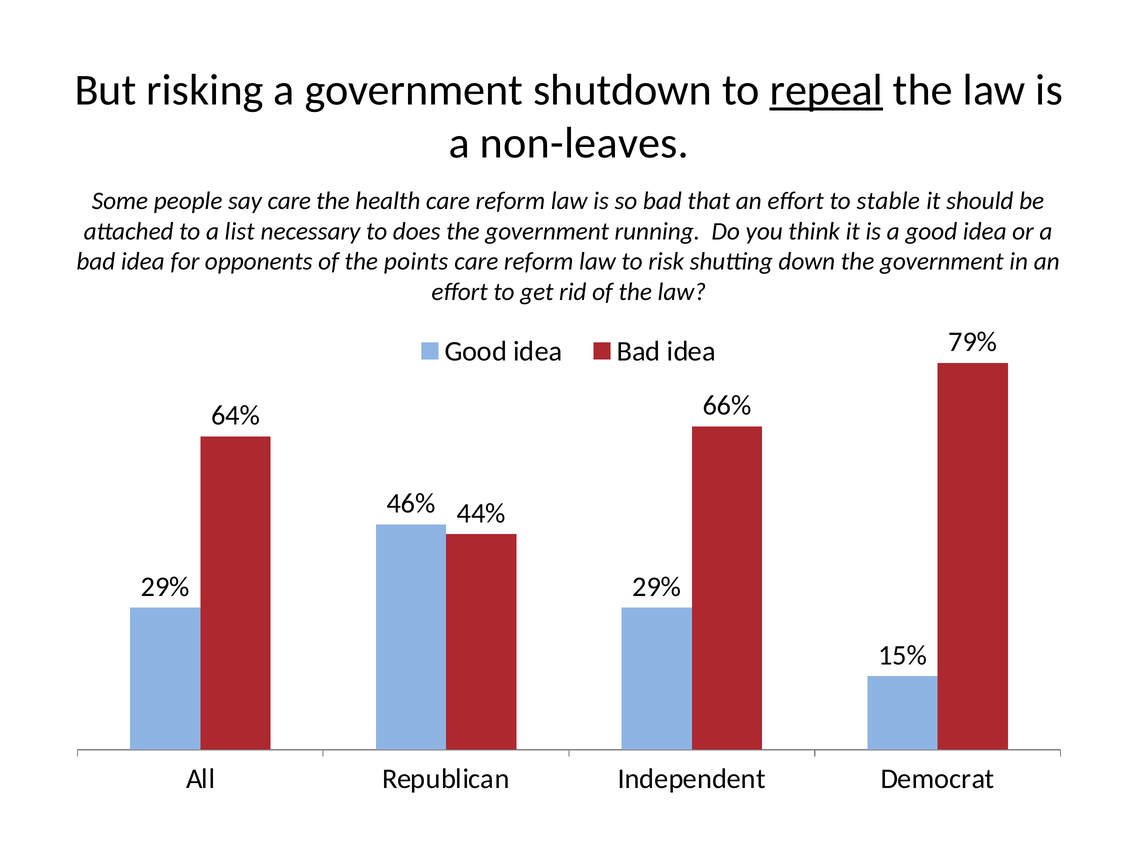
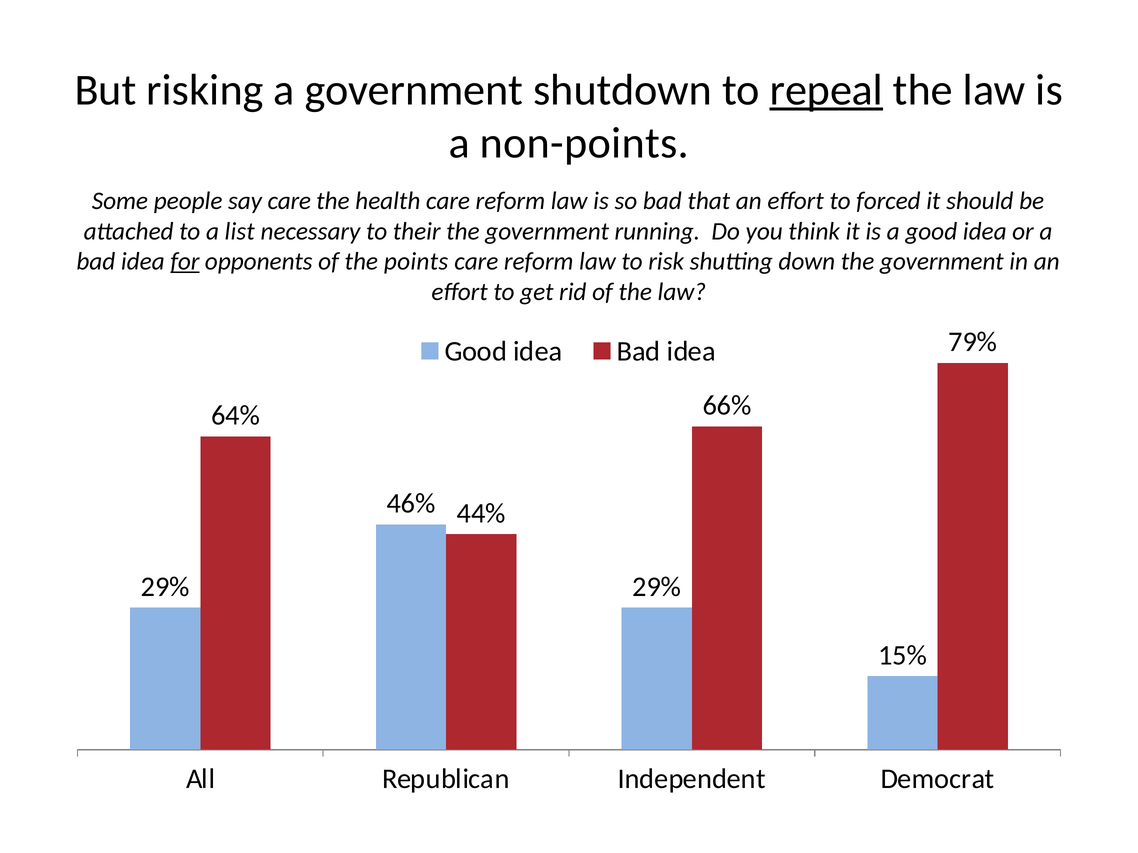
non-leaves: non-leaves -> non-points (584, 143)
stable: stable -> forced (888, 201)
does: does -> their (417, 231)
for underline: none -> present (185, 262)
